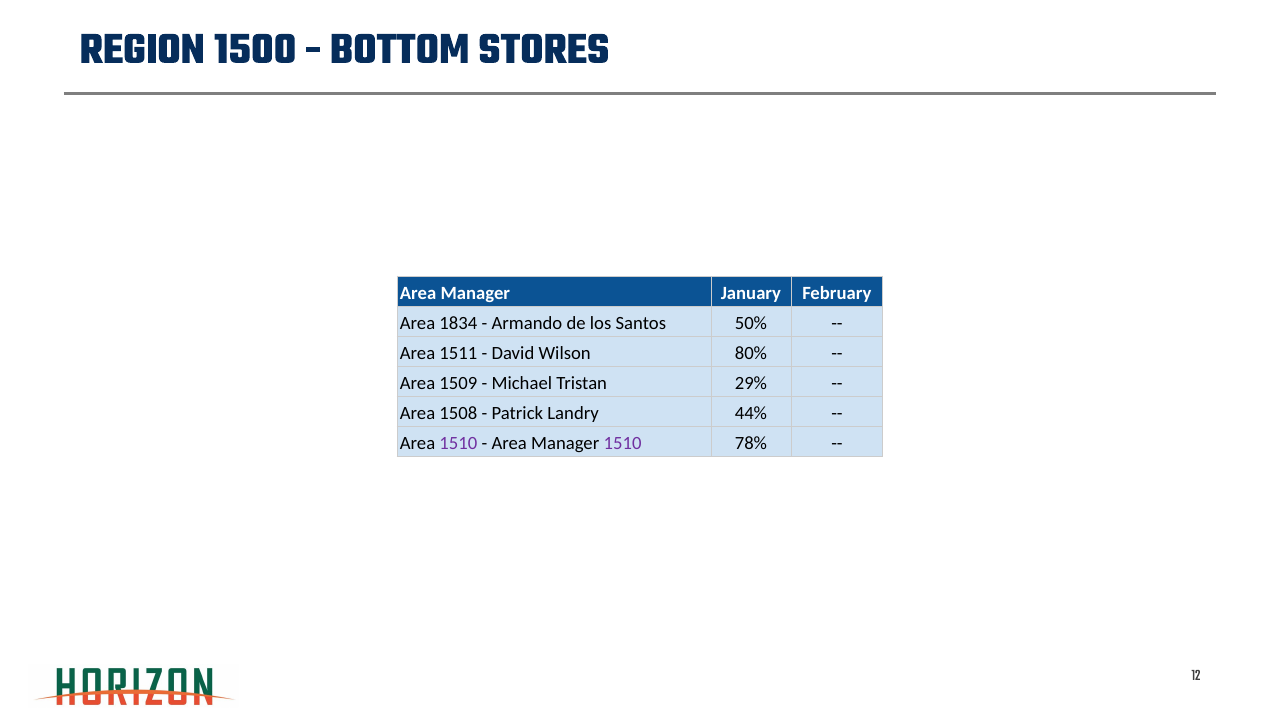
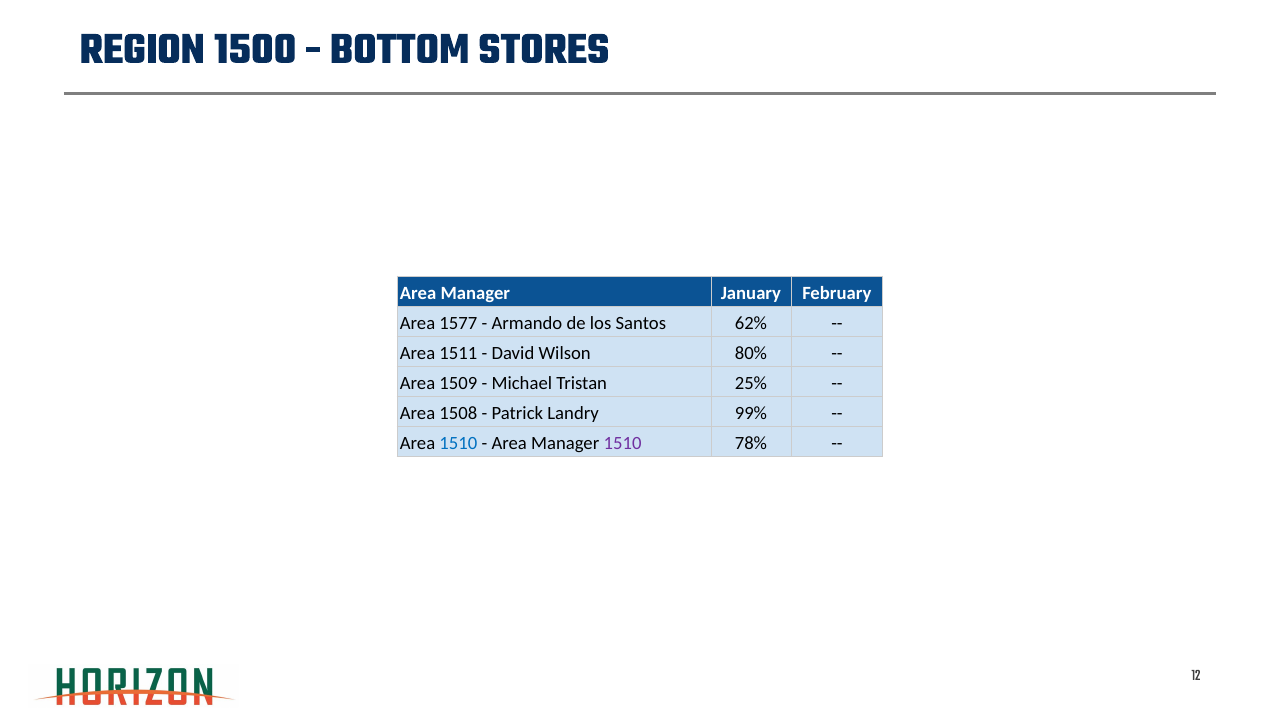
1834: 1834 -> 1577 (458, 323)
50%: 50% -> 62% (751, 323)
29%: 29% -> 25% (751, 383)
44%: 44% -> 99% (751, 413)
1510 colour: purple -> blue (458, 444)
